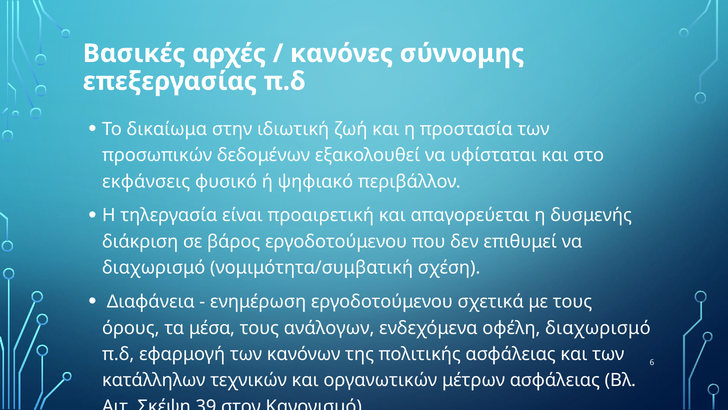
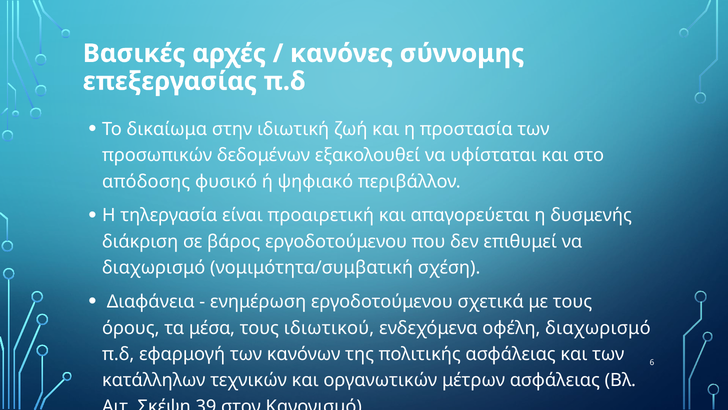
εκφάνσεις: εκφάνσεις -> απόδοσης (146, 181)
ανάλογων: ανάλογων -> ιδιωτικού (329, 328)
